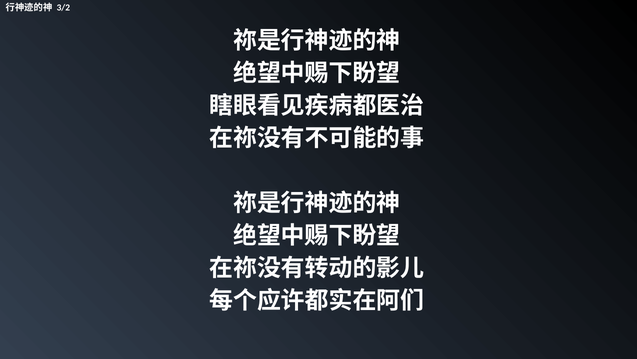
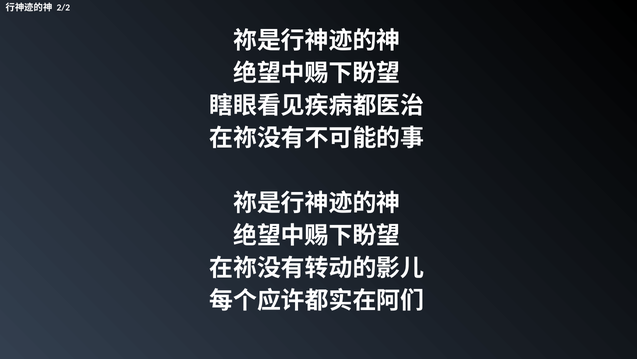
3/2: 3/2 -> 2/2 (63, 8)
